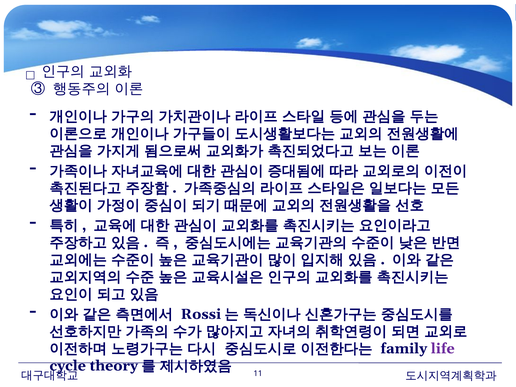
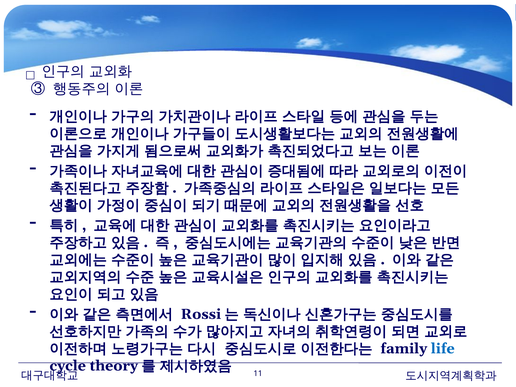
life colour: purple -> blue (443, 349)
